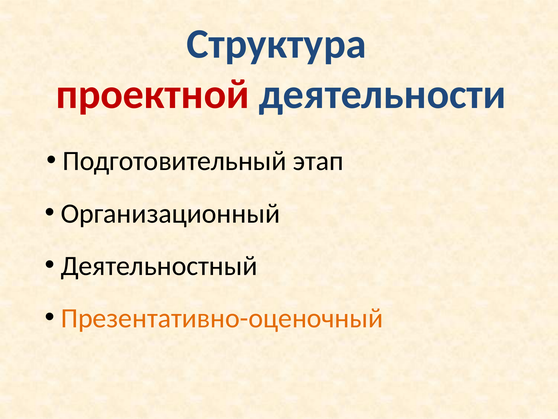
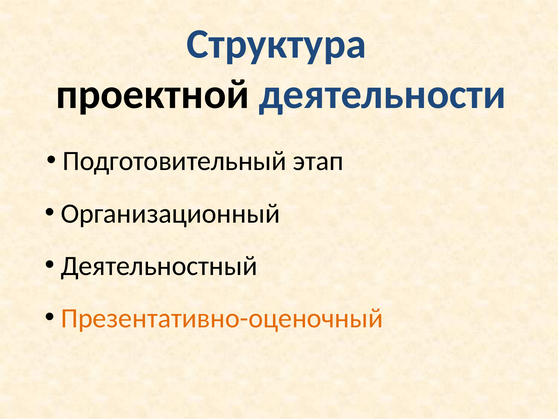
проектной colour: red -> black (153, 94)
